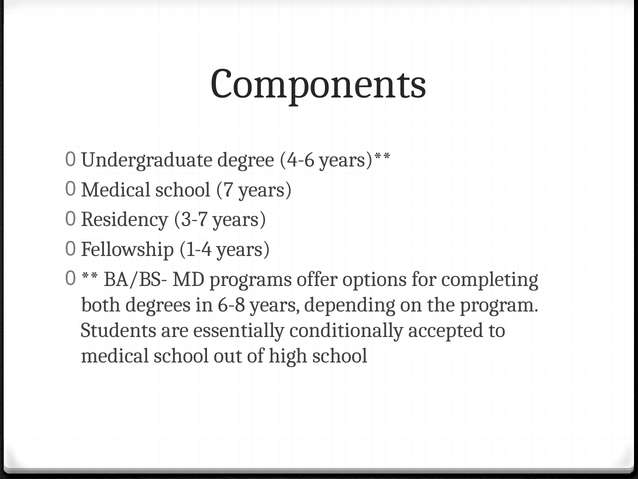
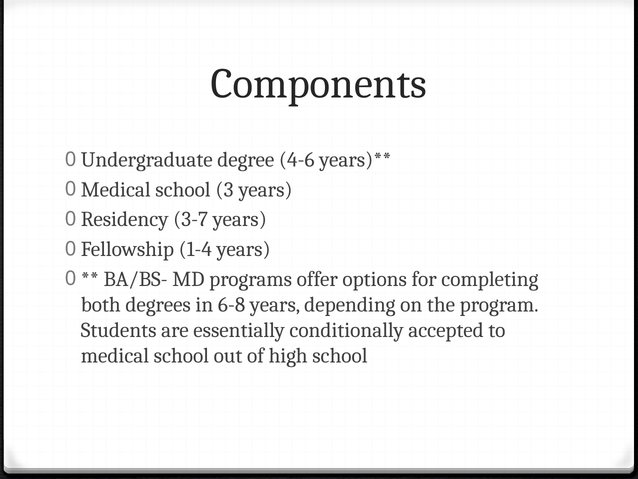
7: 7 -> 3 (224, 189)
